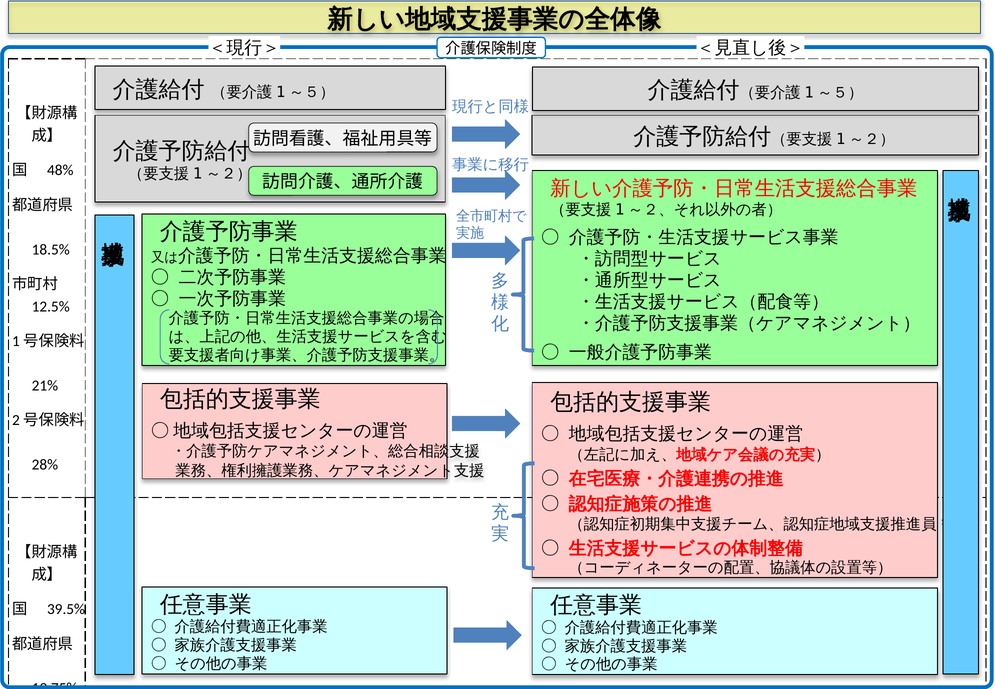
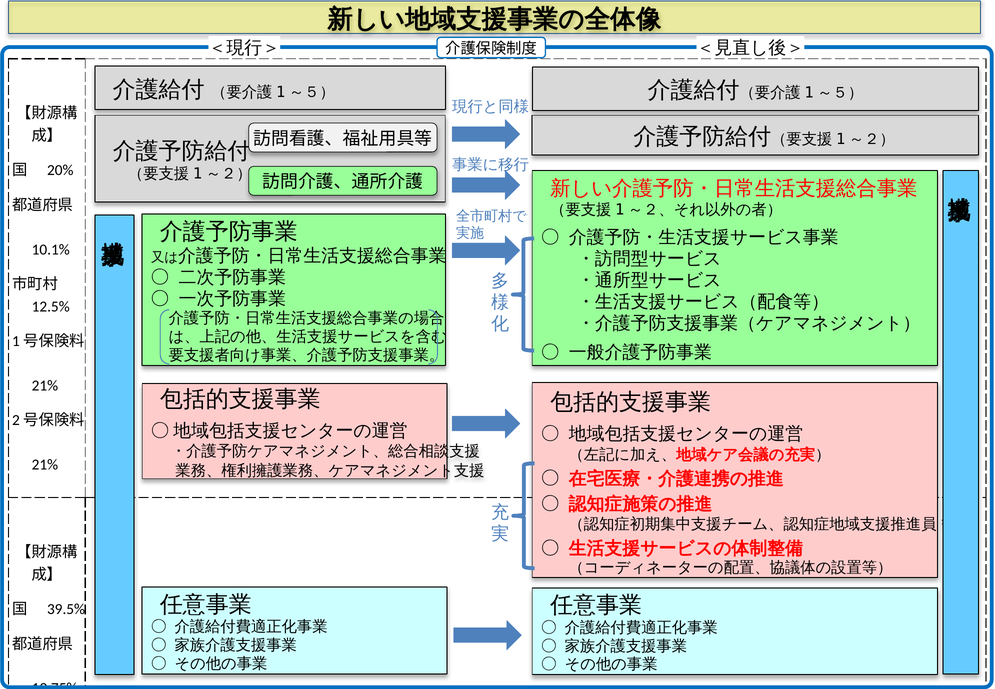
48%: 48% -> 20% (60, 170)
18.5%: 18.5% -> 10.1% (51, 249)
28%: 28% -> 21% (45, 465)
